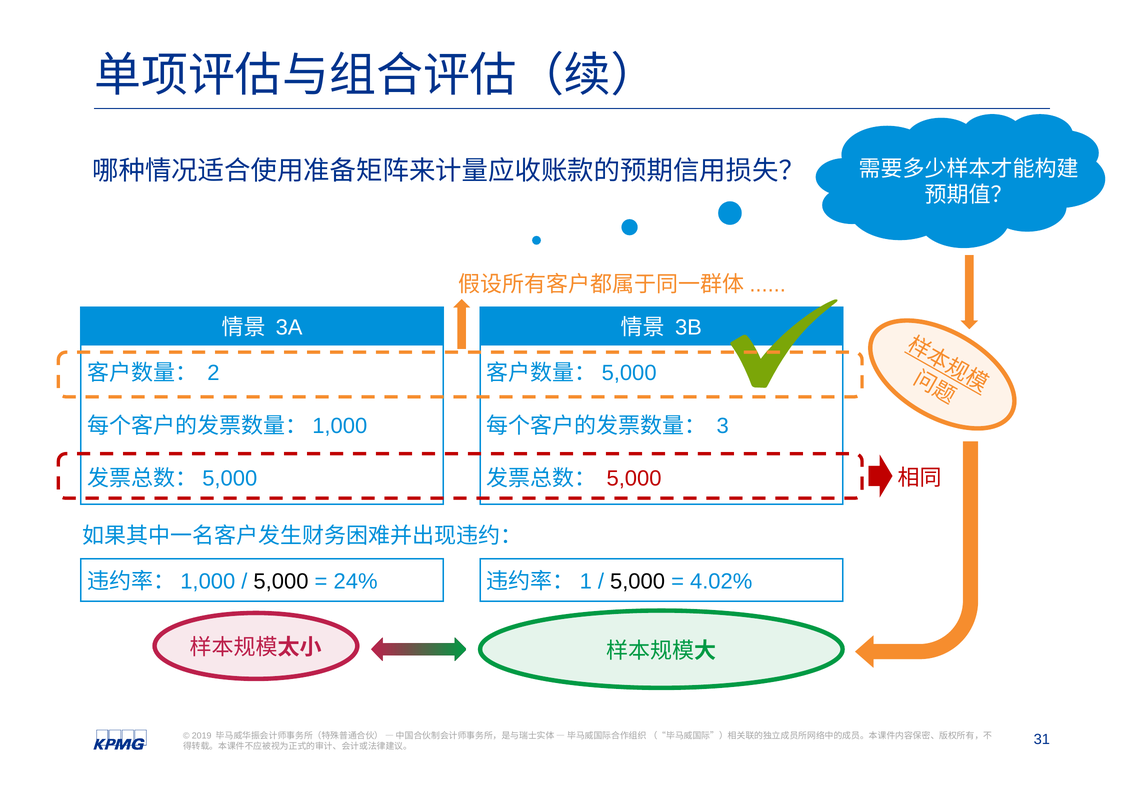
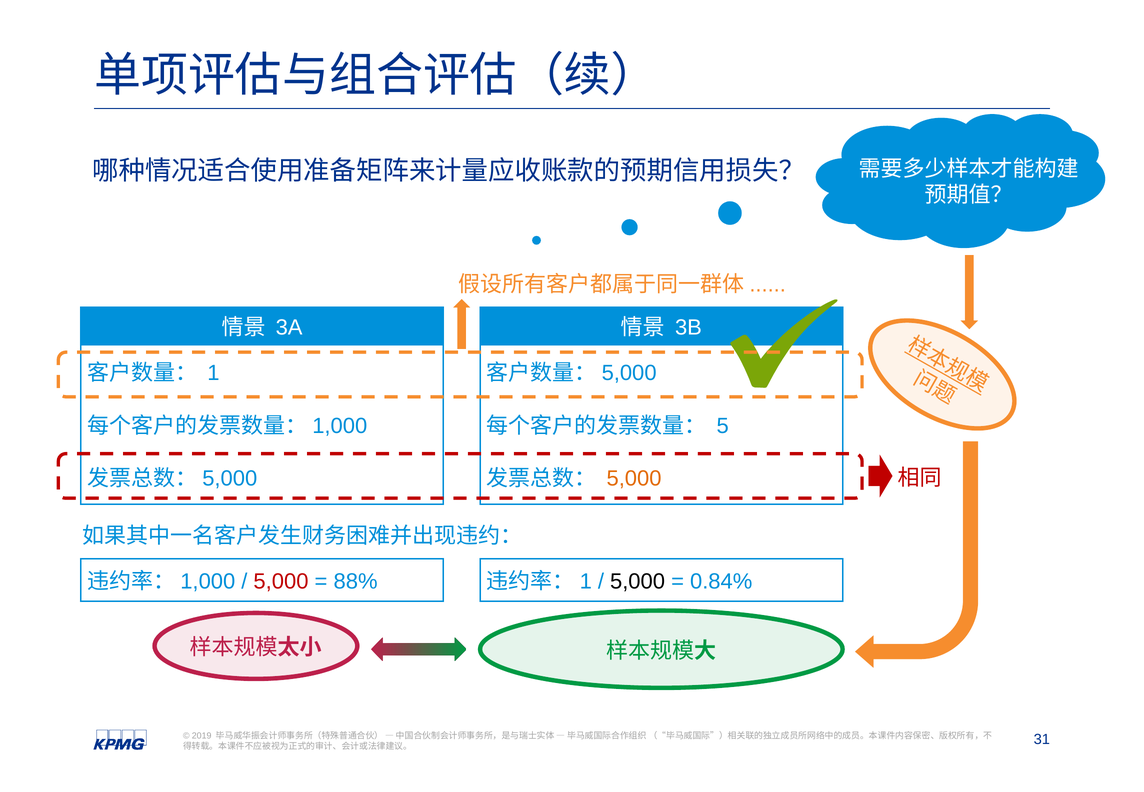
2: 2 -> 1 (213, 373)
3: 3 -> 5 (723, 426)
5,000 colour: red -> orange (634, 479)
5,000 colour: black -> red (281, 582)
24%: 24% -> 88% (356, 582)
4.02%: 4.02% -> 0.84% (721, 582)
